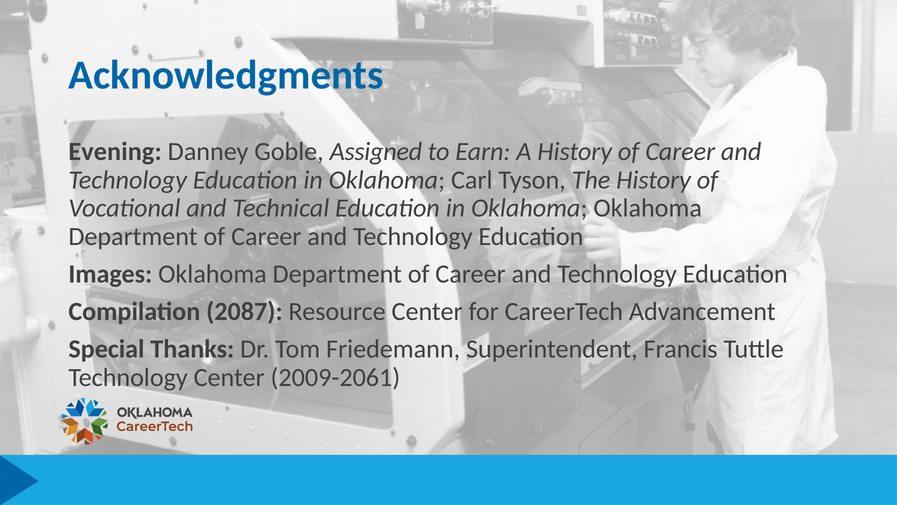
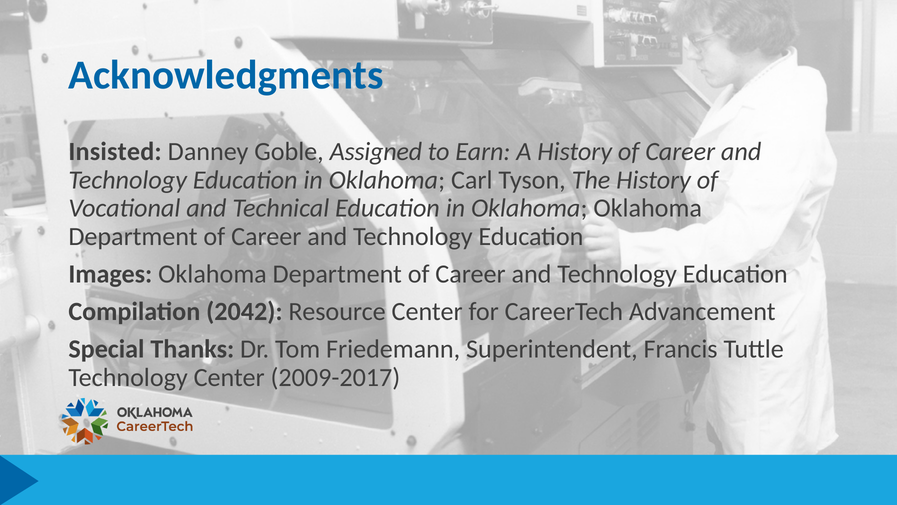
Evening: Evening -> Insisted (115, 152)
2087: 2087 -> 2042 (244, 311)
2009-2061: 2009-2061 -> 2009-2017 (335, 377)
